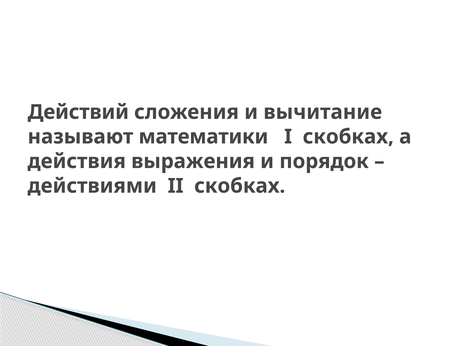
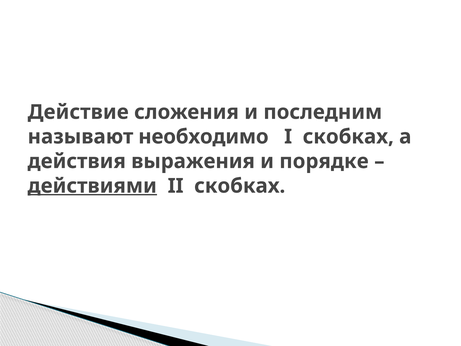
Действий: Действий -> Действие (78, 112)
вычитание: вычитание -> последним (323, 112)
математики: математики -> необходимо (203, 137)
порядок: порядок -> порядке (324, 161)
действиями underline: none -> present (92, 186)
